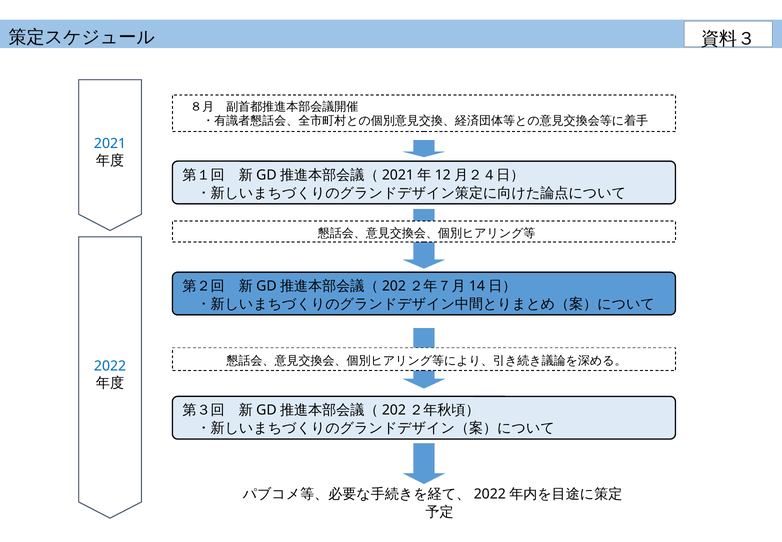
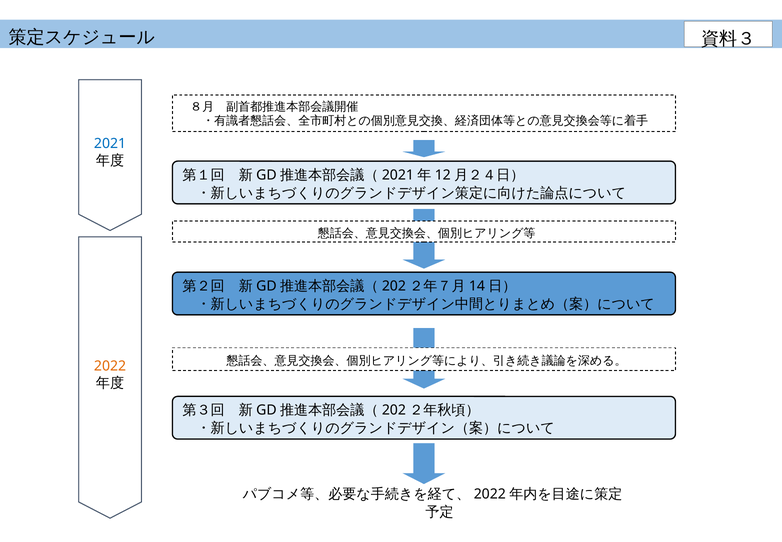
2022 colour: blue -> orange (110, 366)
